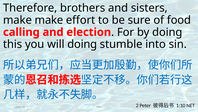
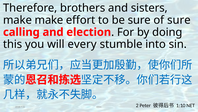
of food: food -> sure (179, 20)
will doing: doing -> every (82, 44)
